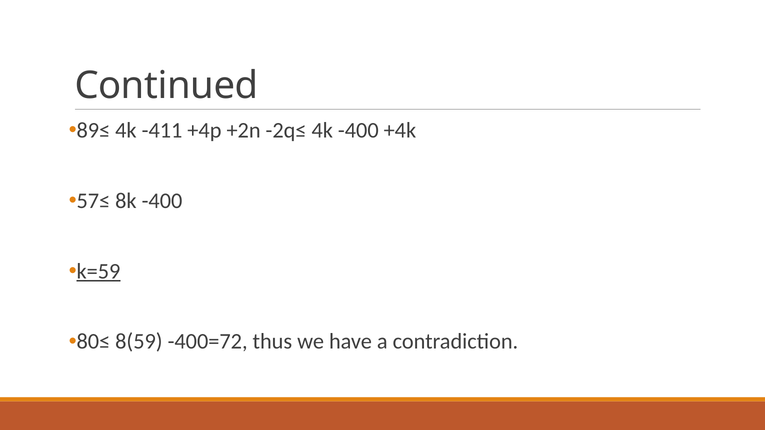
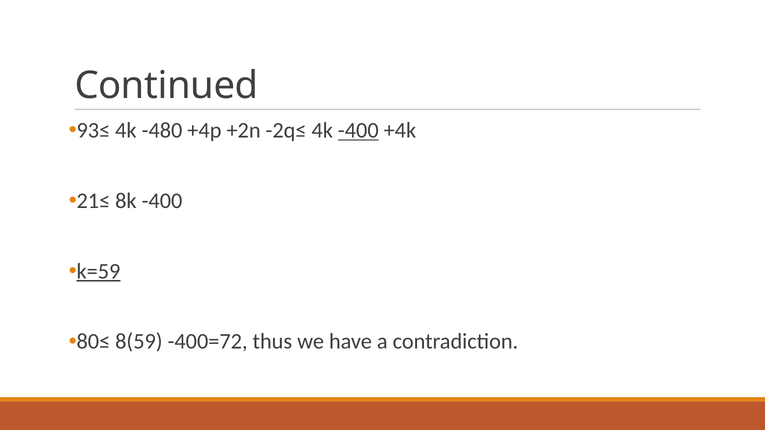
89≤: 89≤ -> 93≤ (93, 131)
-411: -411 -> -480 (162, 131)
-400 underline: none -> present (358, 131)
57≤: 57≤ -> 21≤ (93, 201)
